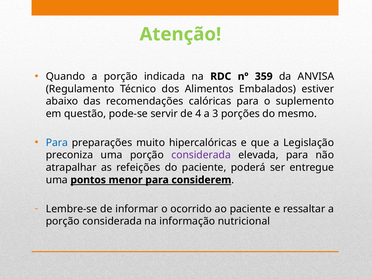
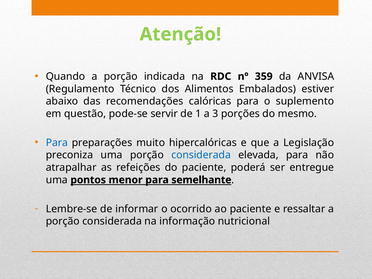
4: 4 -> 1 (198, 114)
considerada colour: purple -> blue (201, 155)
considerem: considerem -> semelhante (201, 180)
